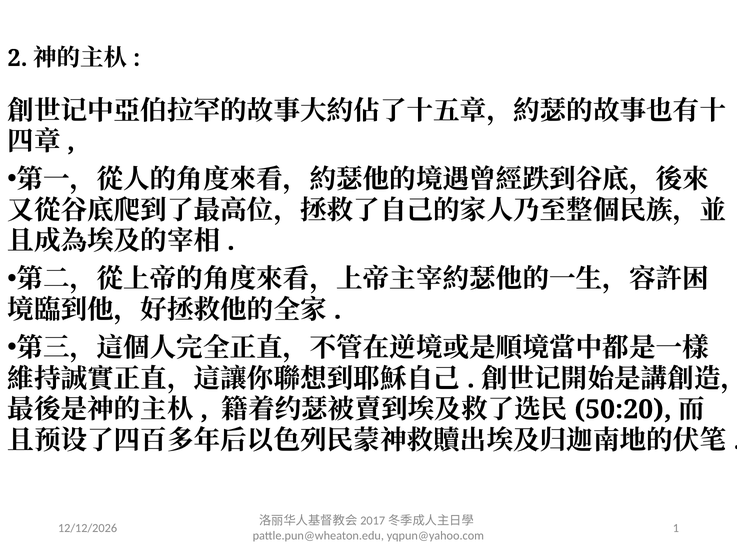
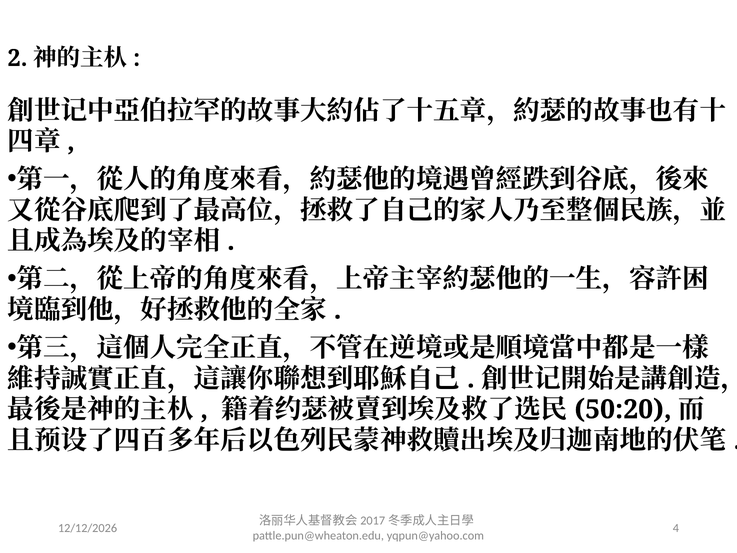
1: 1 -> 4 (676, 528)
